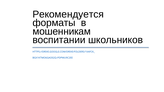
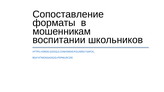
Рекомендуется: Рекомендуется -> Сопоставление (68, 14)
